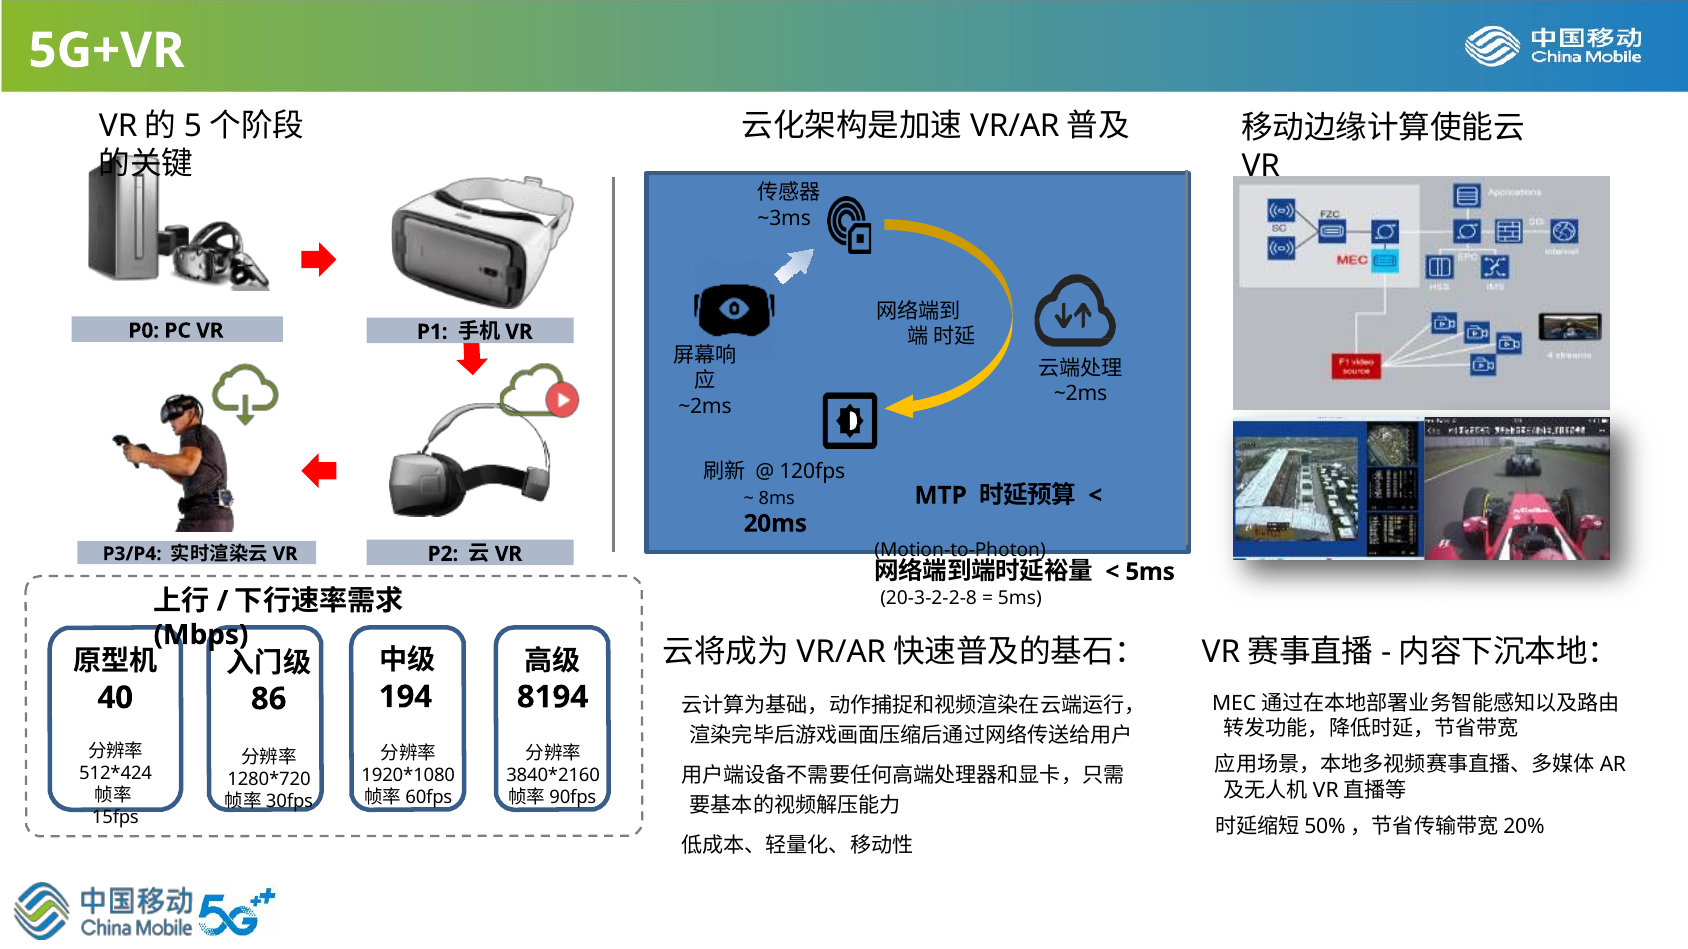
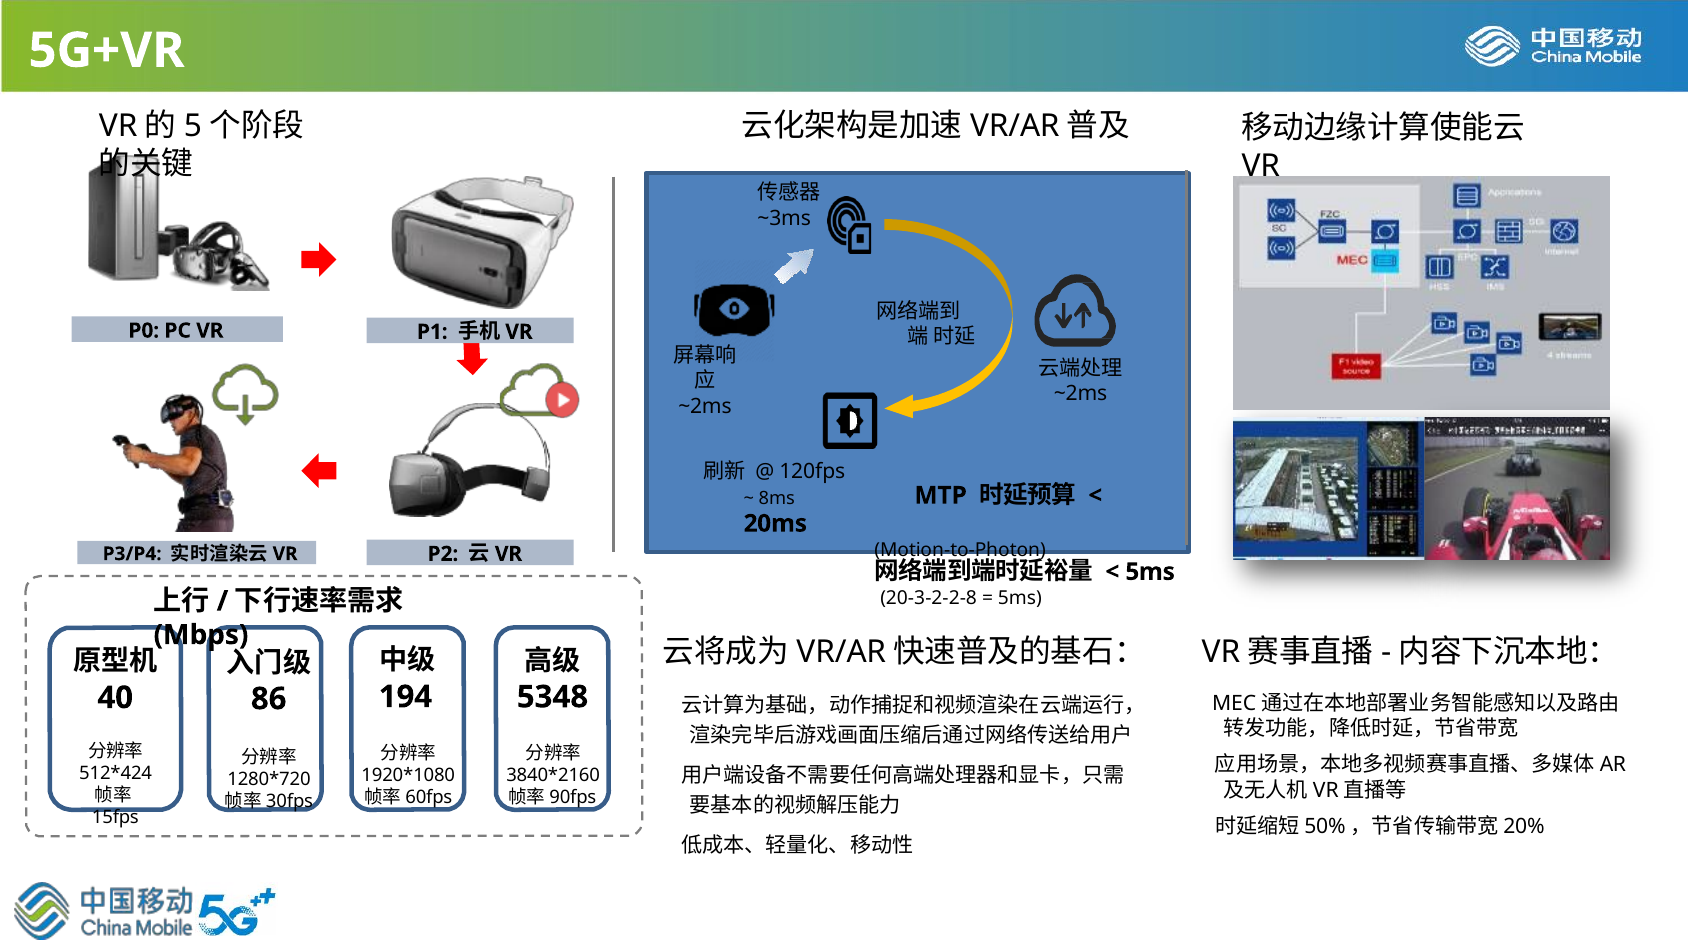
8194: 8194 -> 5348 (552, 697)
